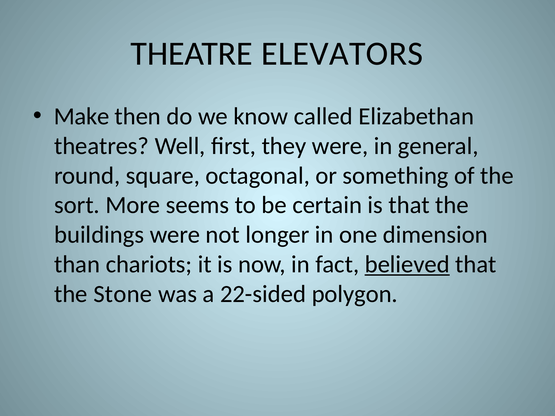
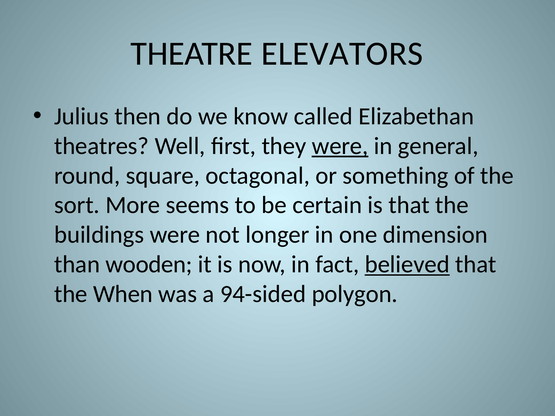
Make: Make -> Julius (81, 116)
were underline: none -> present (340, 146)
chariots: chariots -> wooden (149, 264)
Stone: Stone -> When (123, 294)
22-sided: 22-sided -> 94-sided (263, 294)
